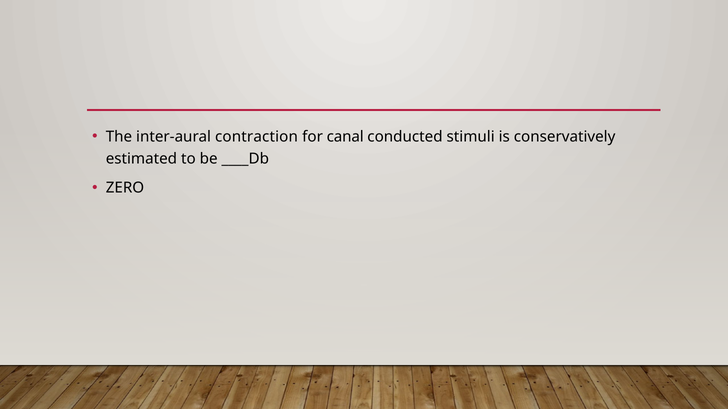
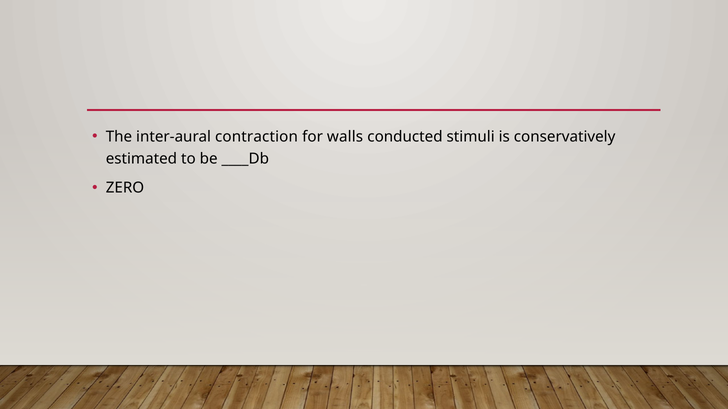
canal: canal -> walls (345, 137)
